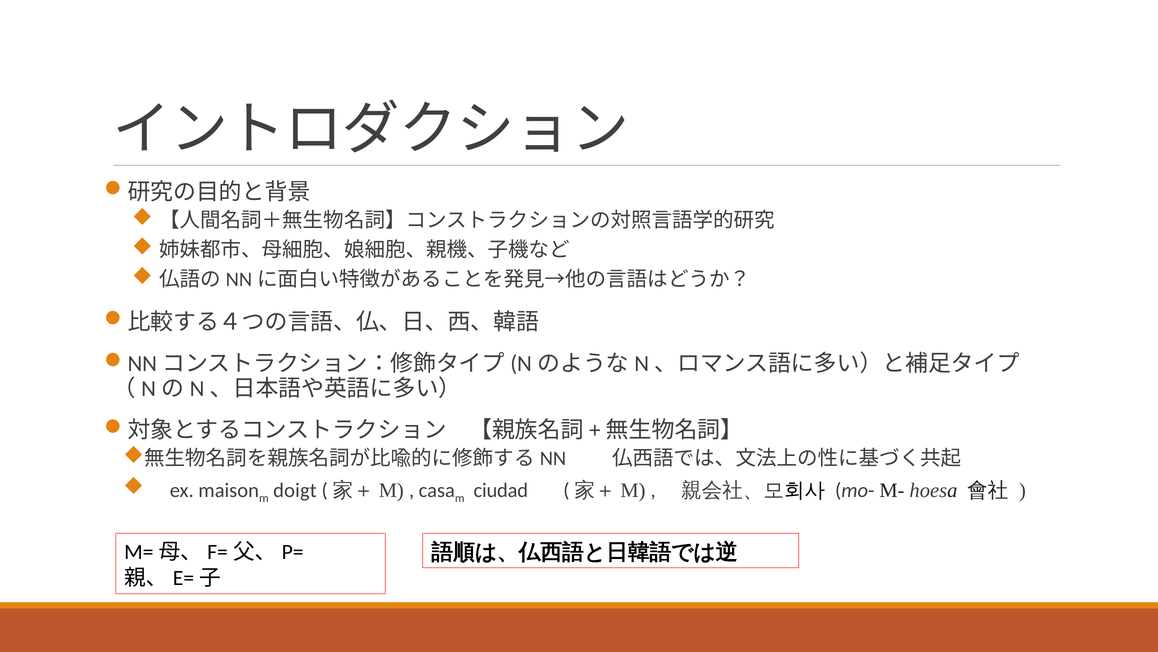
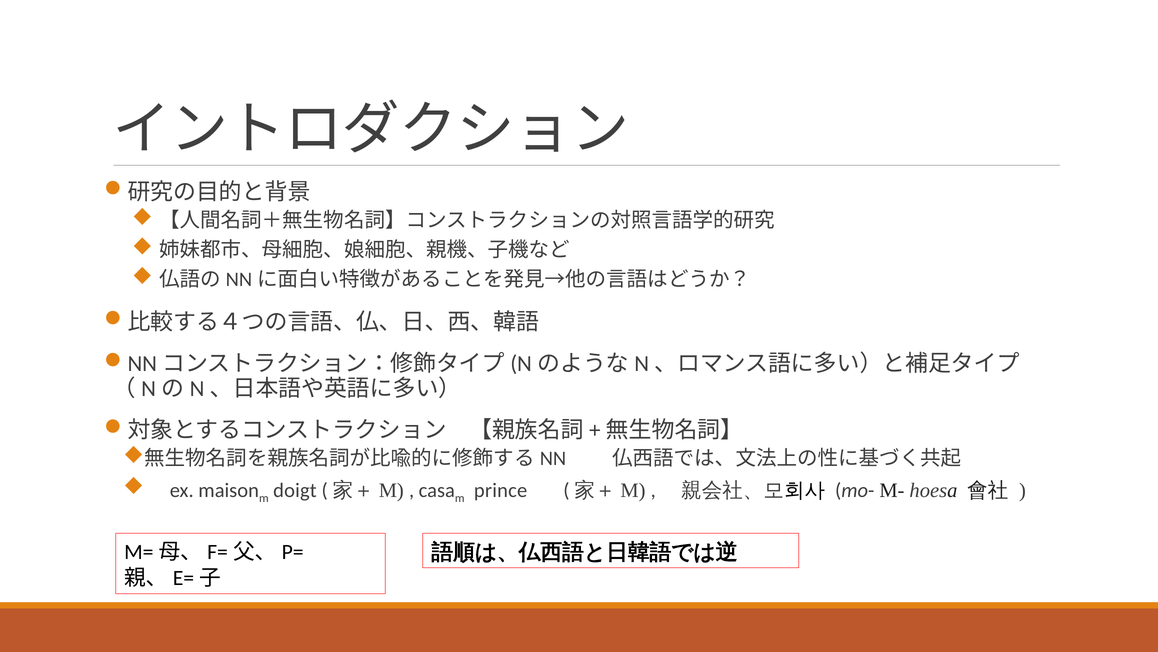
ciudad: ciudad -> prince (501, 490)
